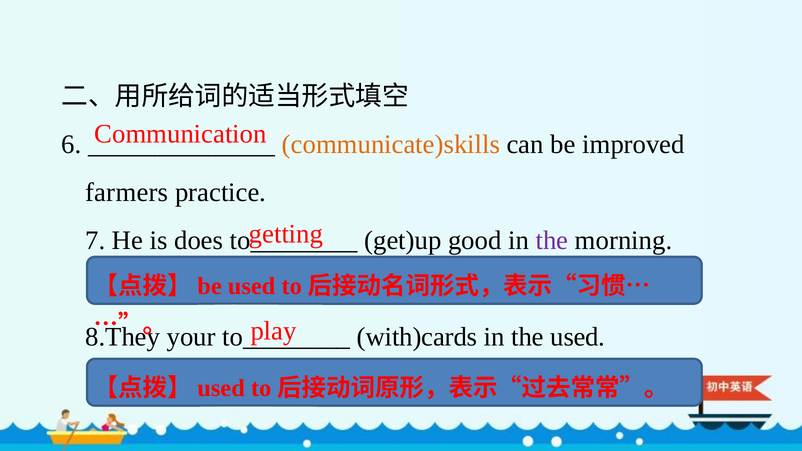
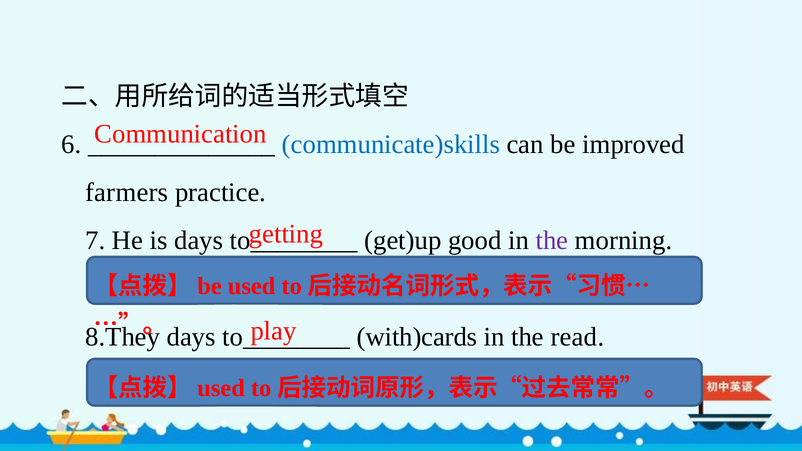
communicate)skills colour: orange -> blue (391, 144)
is does: does -> days (199, 241)
your: your -> days (191, 337)
the used: used -> read (577, 337)
